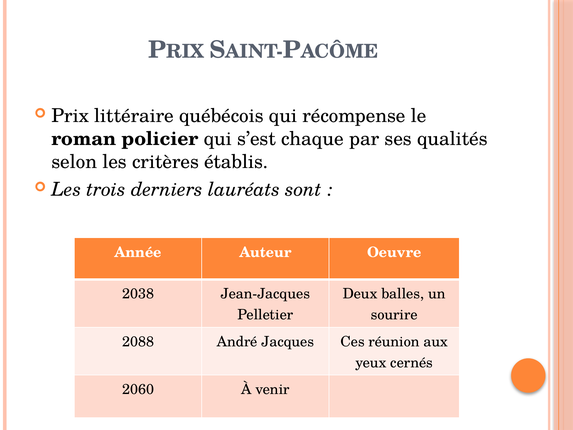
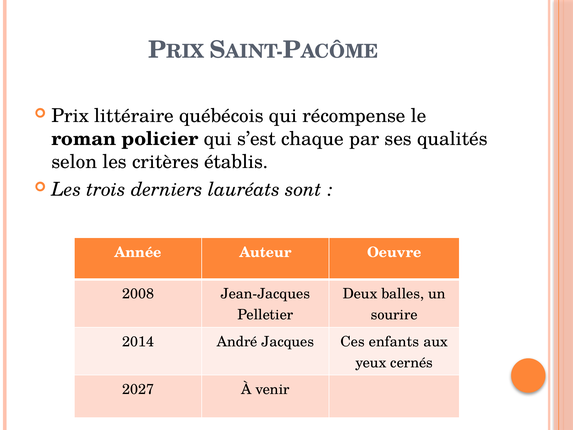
2038: 2038 -> 2008 (138, 294)
2088: 2088 -> 2014 (138, 342)
réunion: réunion -> enfants (394, 342)
2060: 2060 -> 2027 (138, 389)
